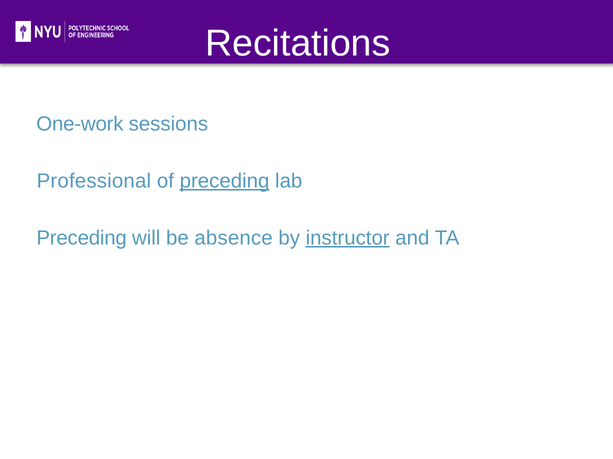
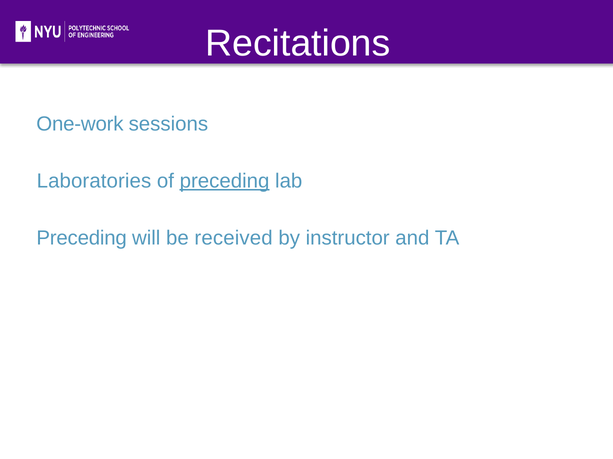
Professional: Professional -> Laboratories (94, 181)
absence: absence -> received (234, 238)
instructor underline: present -> none (348, 238)
